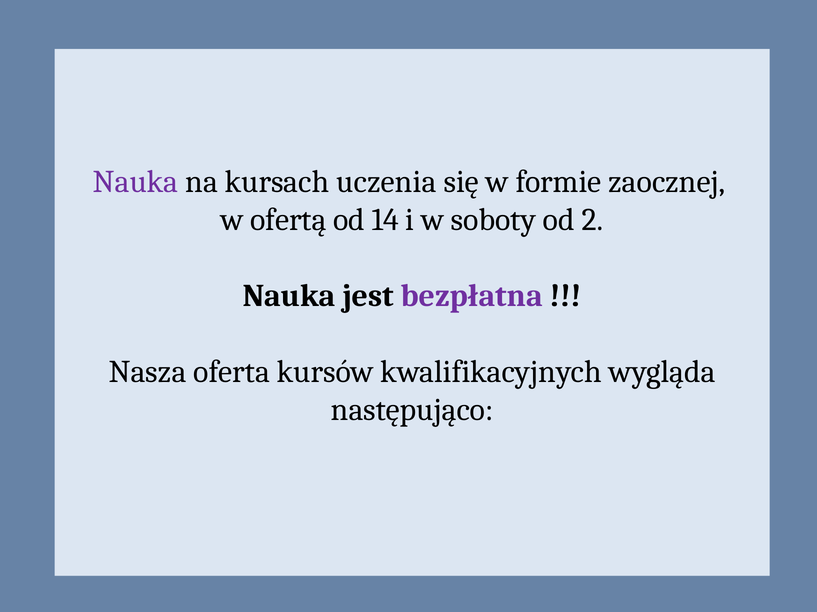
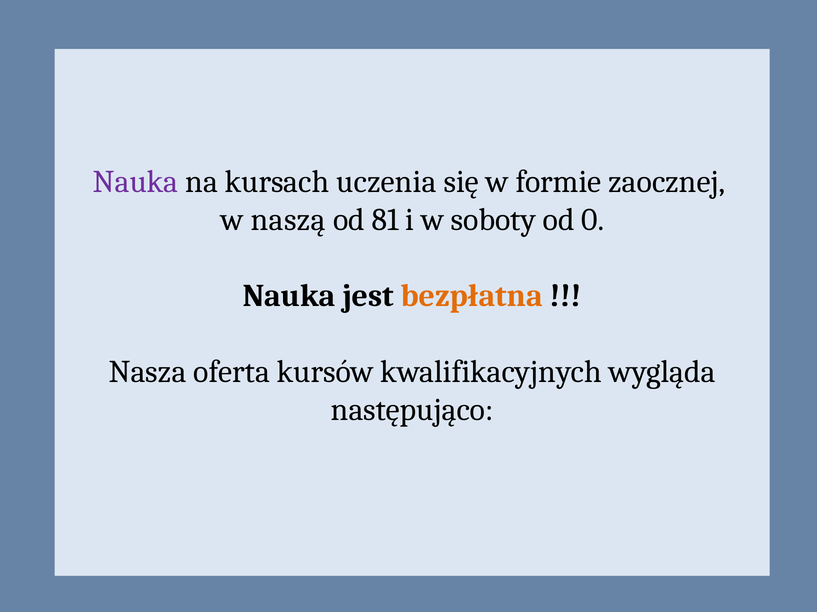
ofertą: ofertą -> naszą (288, 220)
14: 14 -> 81 (385, 220)
2: 2 -> 0 (593, 220)
bezpłatna colour: purple -> orange (472, 296)
